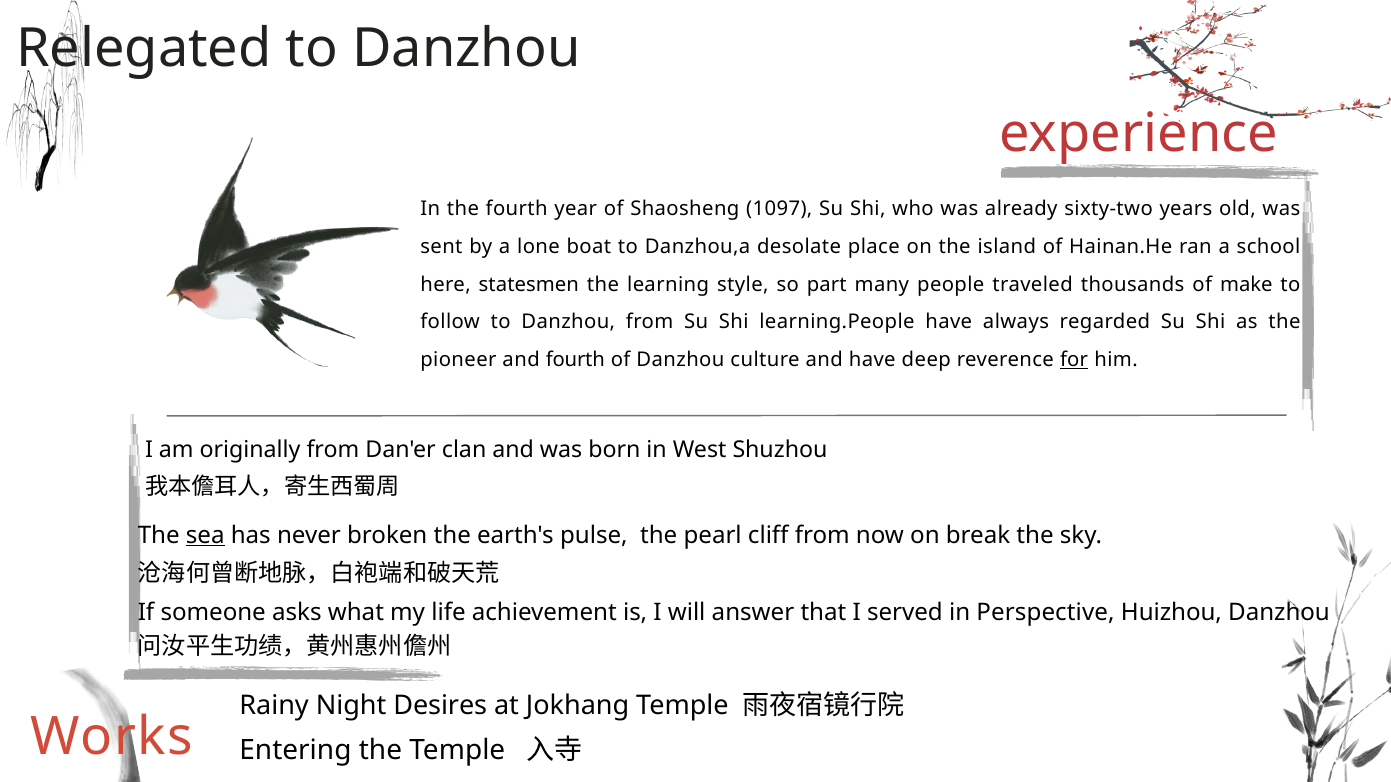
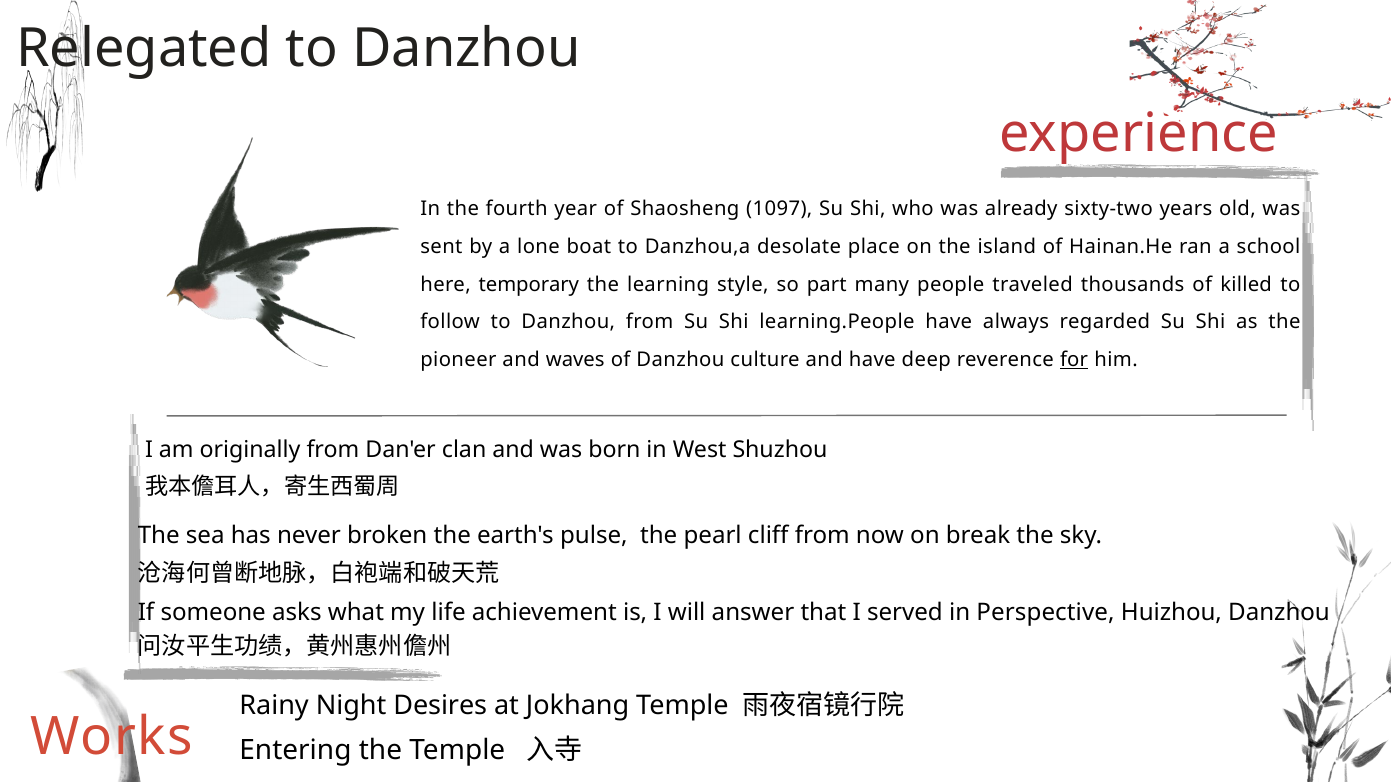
statesmen: statesmen -> temporary (529, 285)
make: make -> killed (1246, 285)
and fourth: fourth -> waves (575, 360)
sea underline: present -> none (205, 536)
